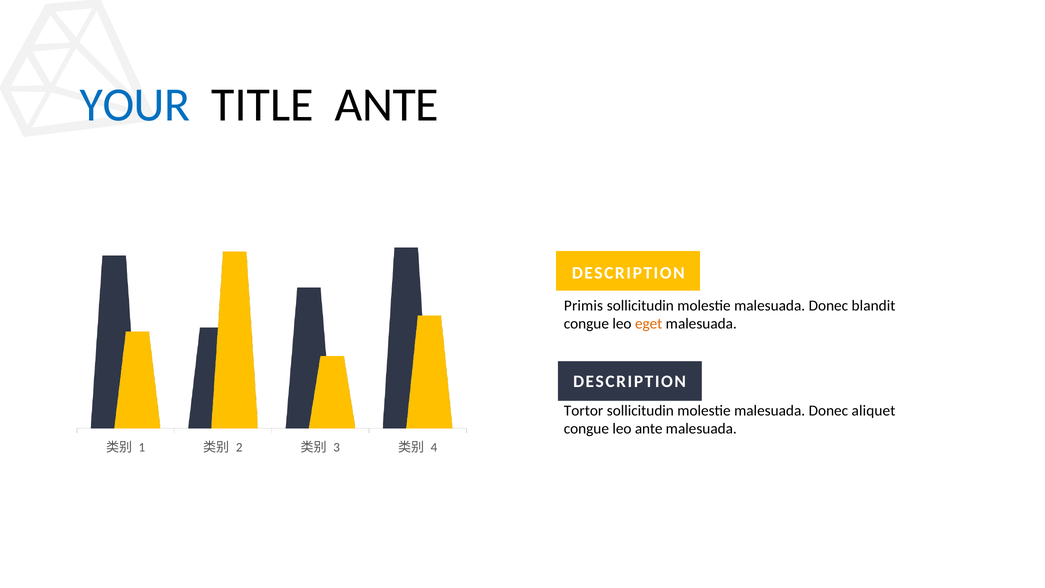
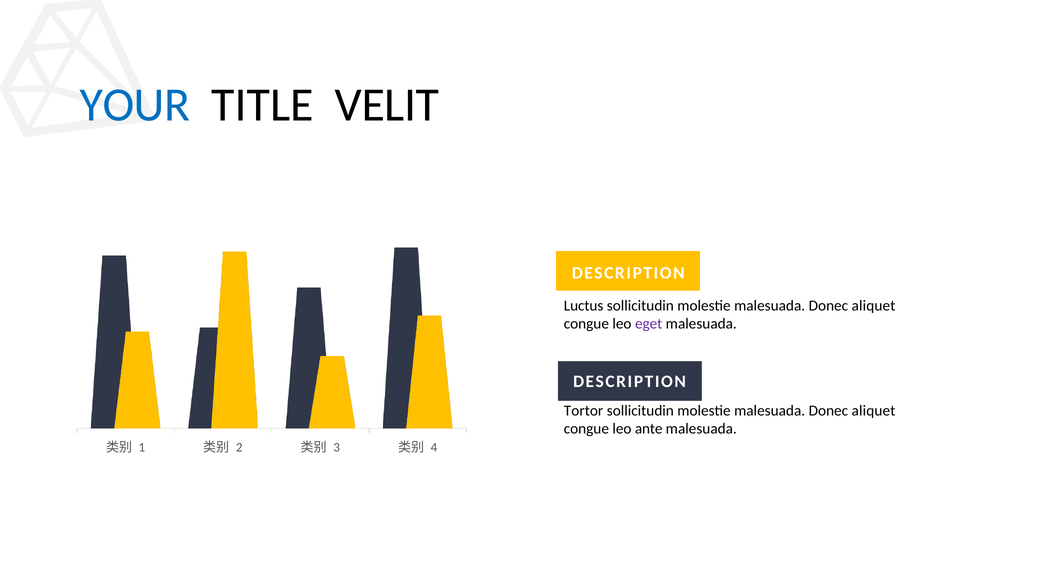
TITLE ANTE: ANTE -> VELIT (387, 105)
Primis: Primis -> Luctus (584, 305)
blandit: blandit -> aliquet (874, 305)
eget colour: orange -> purple (649, 324)
